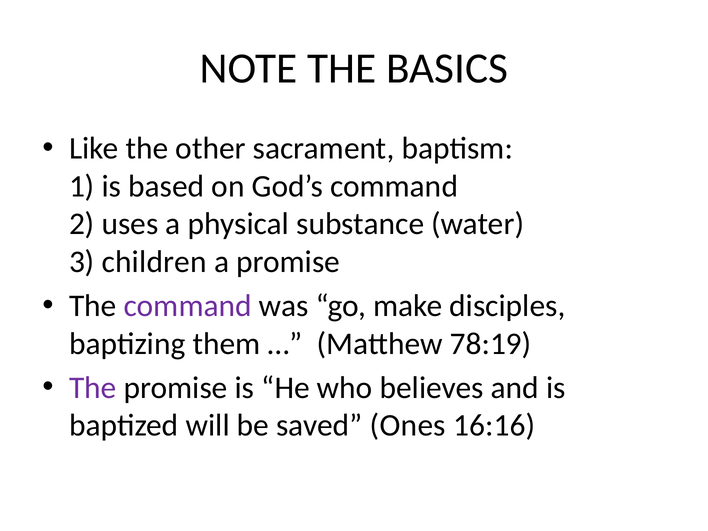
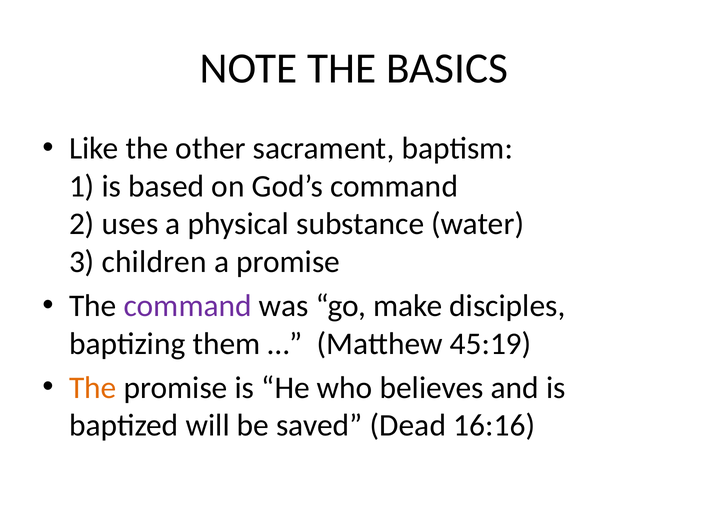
78:19: 78:19 -> 45:19 (491, 344)
The colour: purple -> orange (93, 388)
Ones: Ones -> Dead (408, 426)
